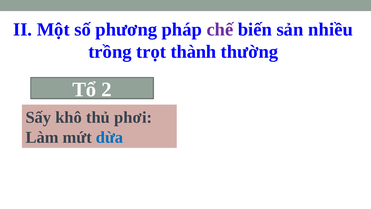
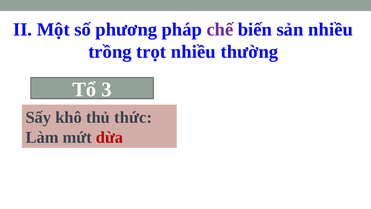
trọt thành: thành -> nhiều (193, 52)
2: 2 -> 3 (107, 89)
phơi: phơi -> thức (133, 117)
dừa colour: blue -> red (110, 137)
